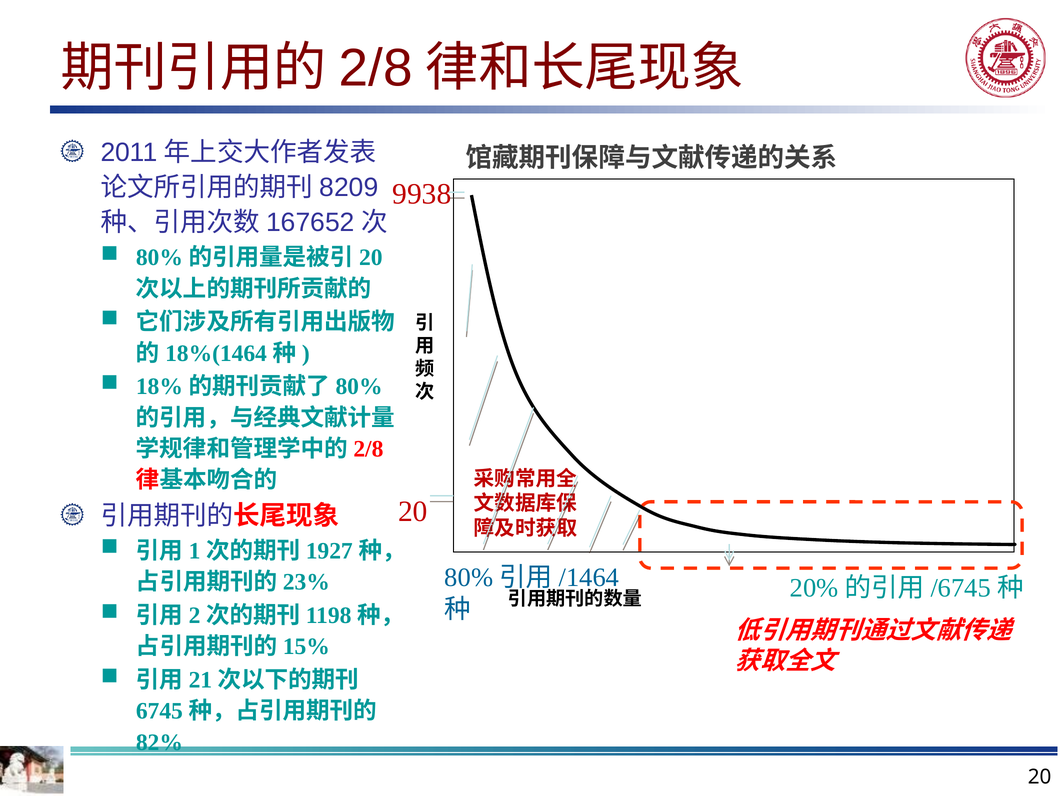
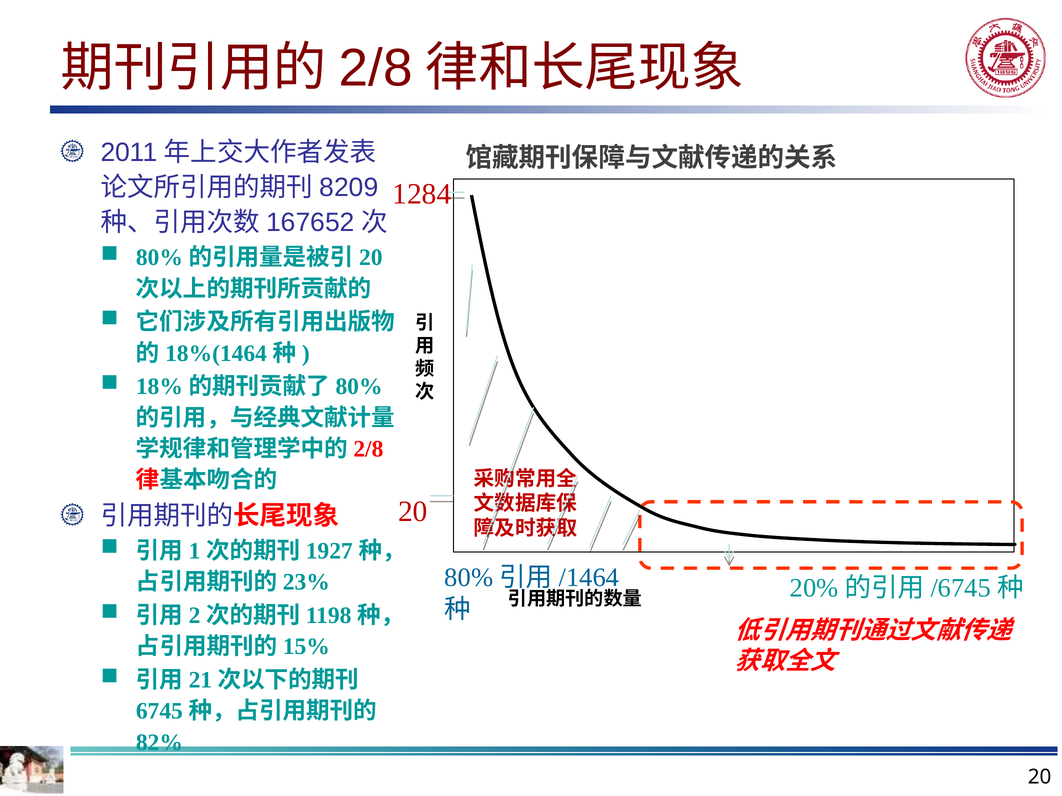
9938: 9938 -> 1284 (422, 194)
